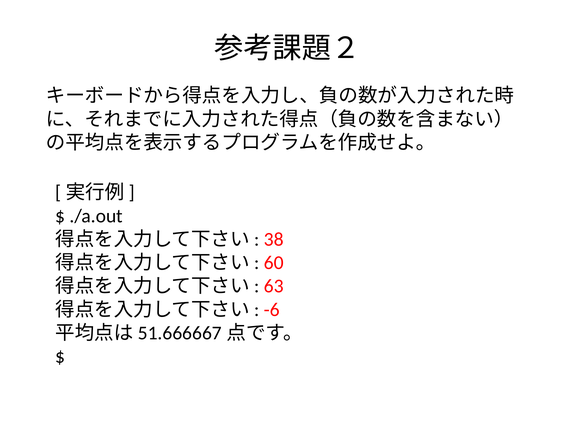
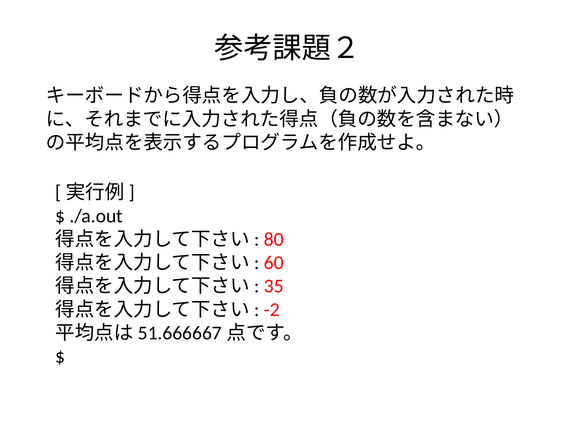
38: 38 -> 80 (274, 239)
63: 63 -> 35 (274, 286)
-6: -6 -> -2 (272, 309)
